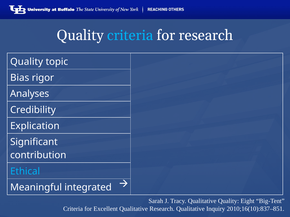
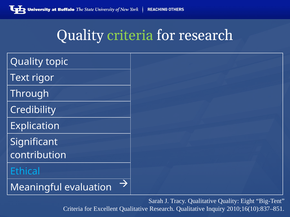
criteria colour: light blue -> light green (130, 35)
Bias: Bias -> Text (20, 78)
Analyses: Analyses -> Through (30, 94)
integrated: integrated -> evaluation (88, 188)
